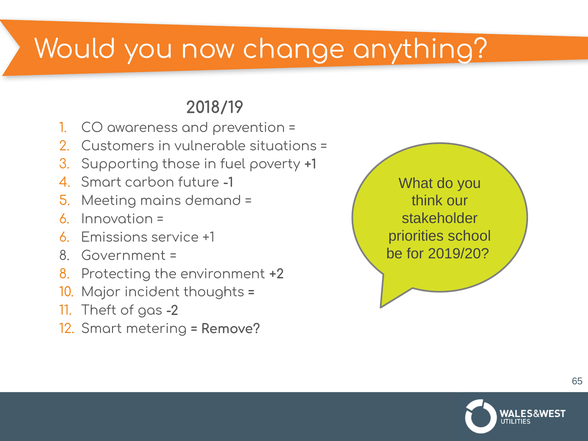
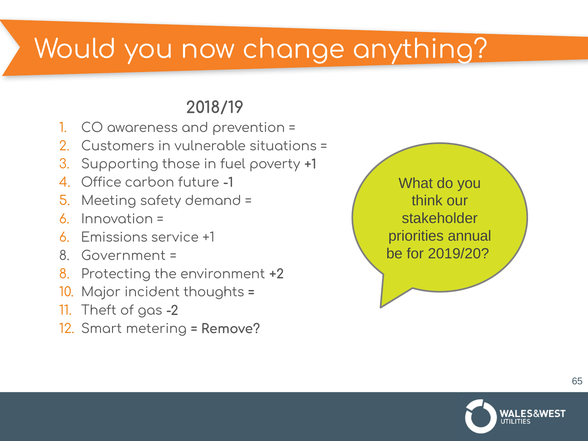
Smart: Smart -> Office (101, 183)
mains: mains -> safety (161, 201)
school: school -> annual (470, 236)
